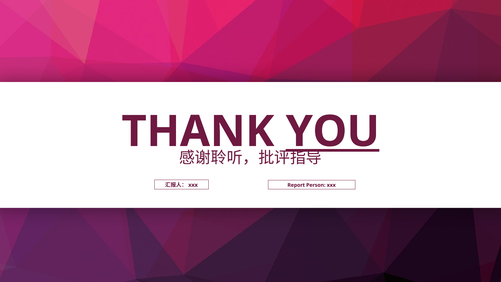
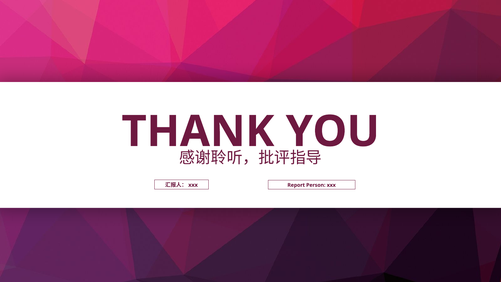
YOU underline: present -> none (333, 132)
